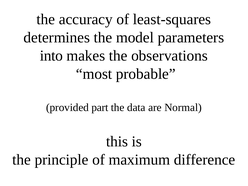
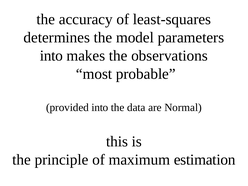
provided part: part -> into (100, 107)
difference: difference -> estimation (205, 160)
